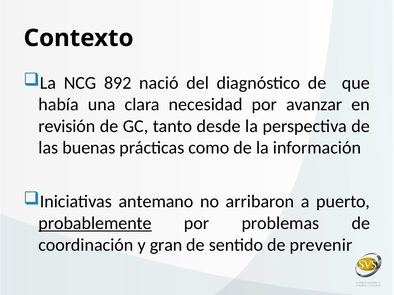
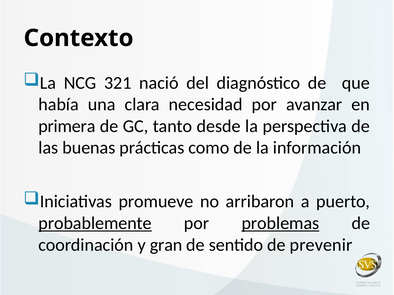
892: 892 -> 321 (118, 83)
revisión: revisión -> primera (67, 126)
antemano: antemano -> promueve (156, 202)
problemas underline: none -> present (280, 224)
